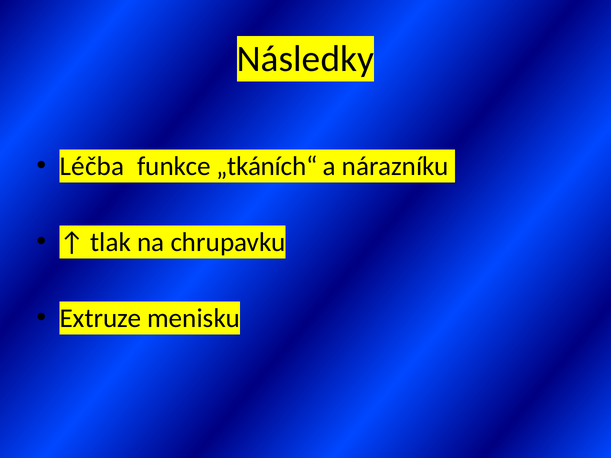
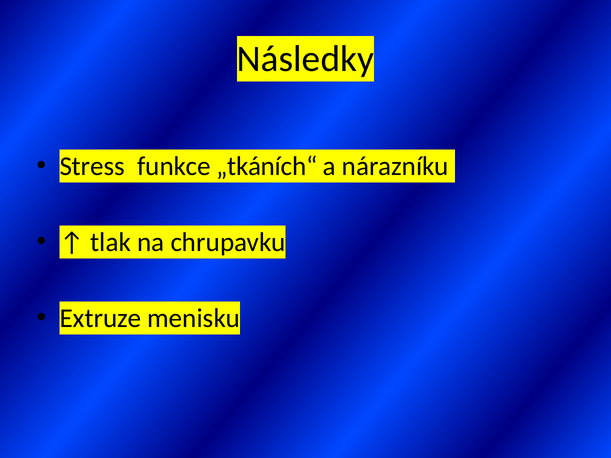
Léčba: Léčba -> Stress (92, 166)
